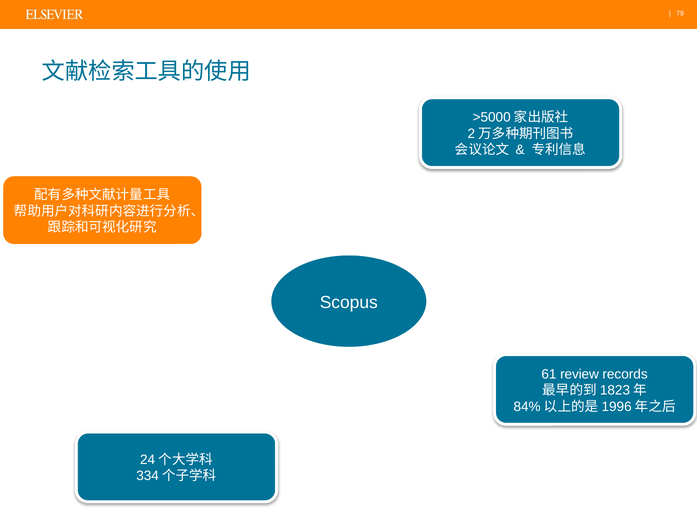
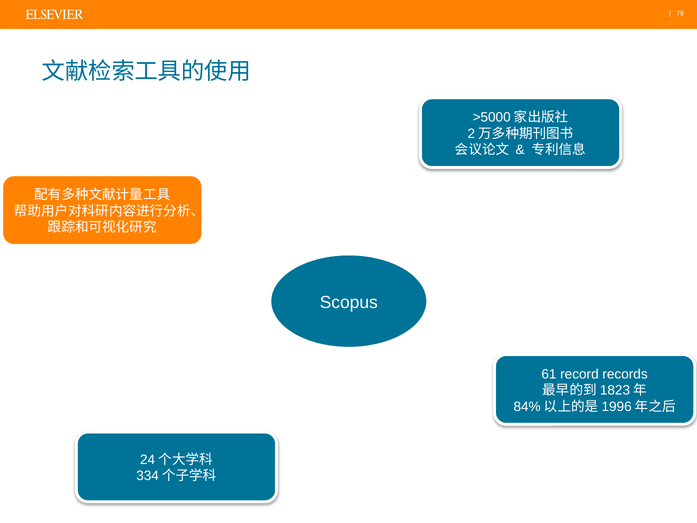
review: review -> record (579, 374)
